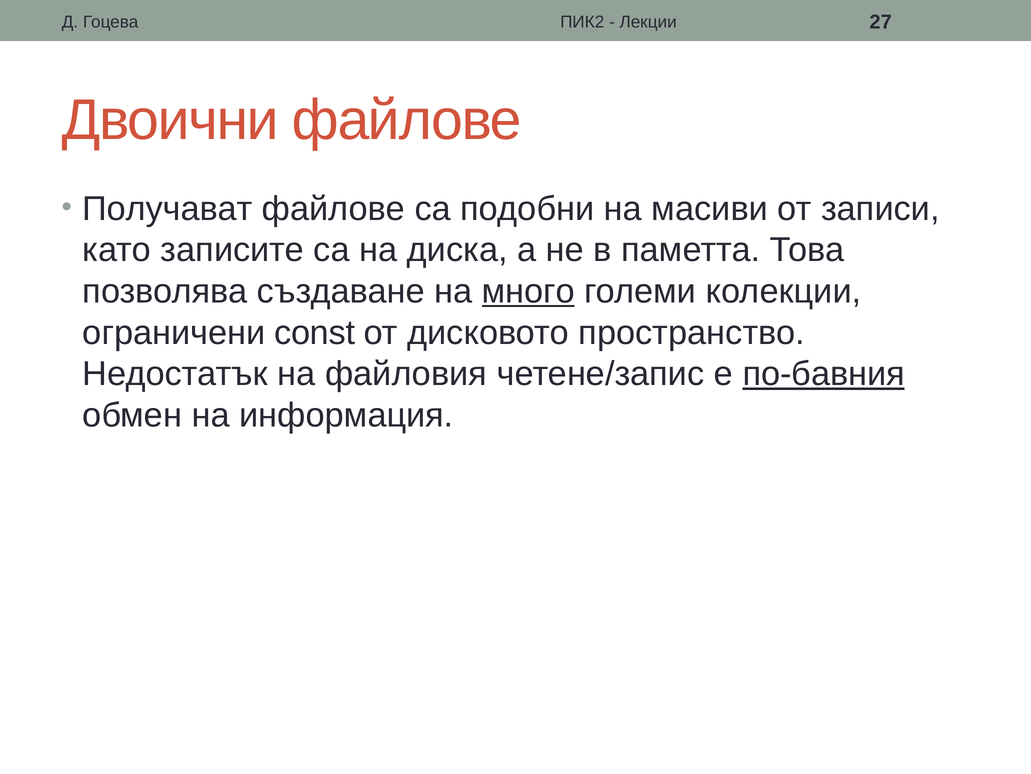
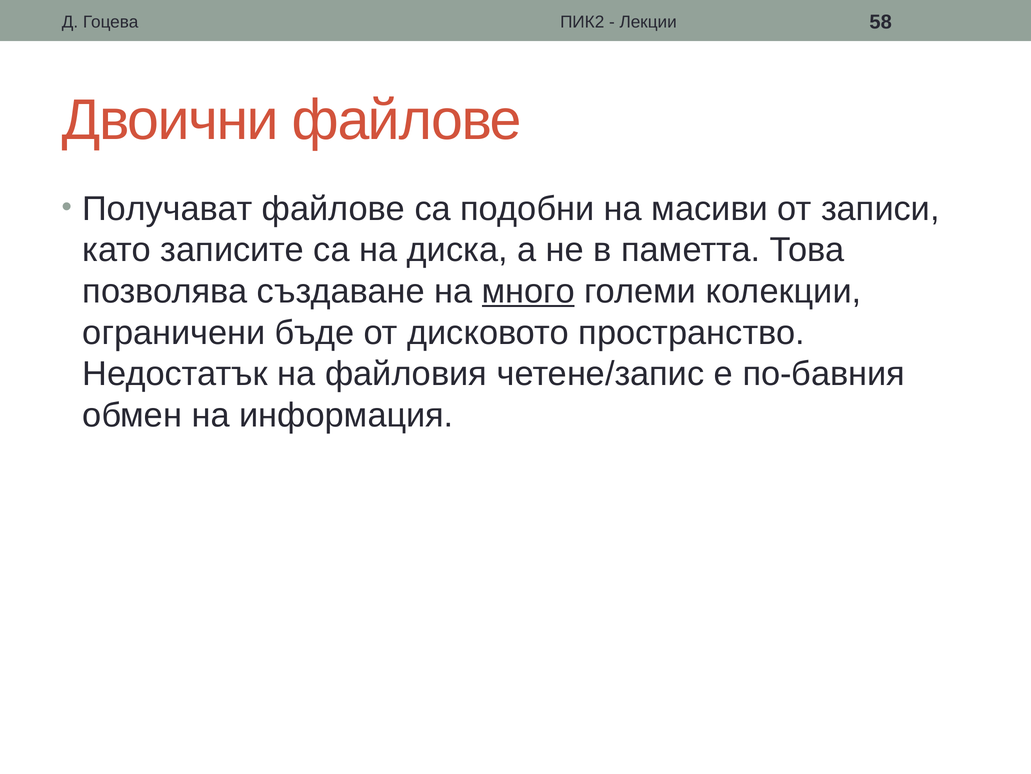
27: 27 -> 58 (881, 22)
const: const -> бъде (315, 332)
по-бавния underline: present -> none (824, 374)
